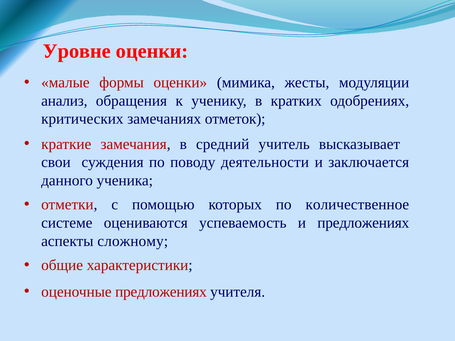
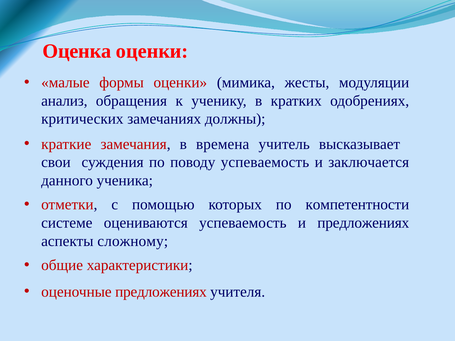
Уровне: Уровне -> Оценка (77, 51)
отметок: отметок -> должны (235, 119)
средний: средний -> времена (223, 144)
поводу деятельности: деятельности -> успеваемость (265, 162)
количественное: количественное -> компетентности (357, 205)
